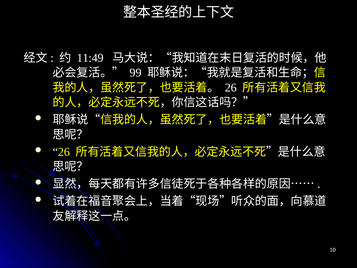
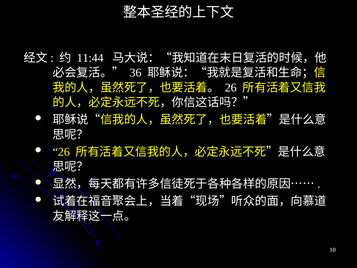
11:49: 11:49 -> 11:44 (90, 58)
99: 99 -> 36 (136, 73)
